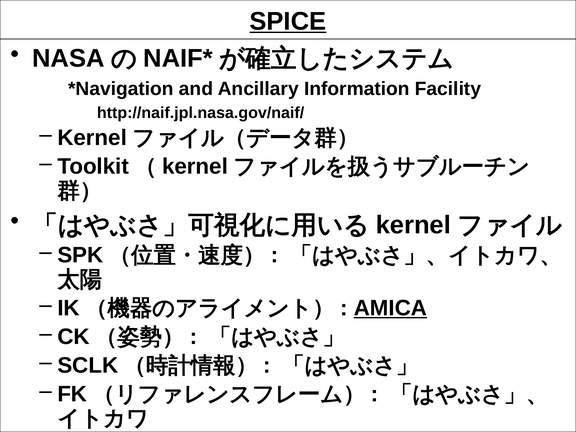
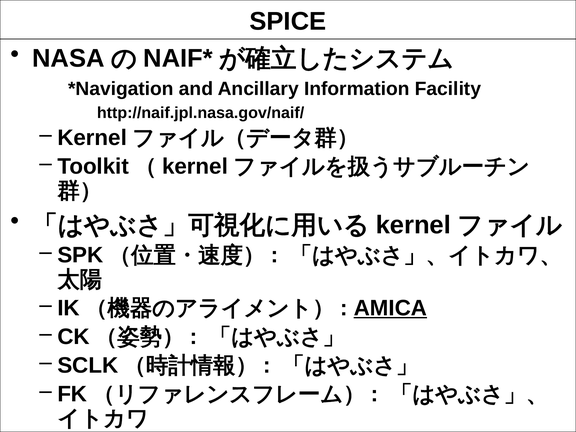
SPICE underline: present -> none (288, 21)
